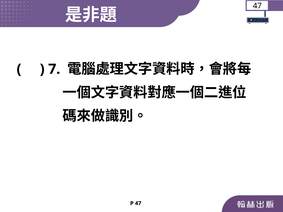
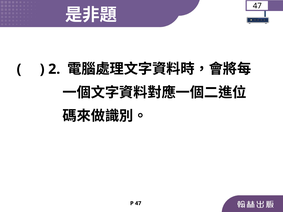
7: 7 -> 2 (54, 69)
